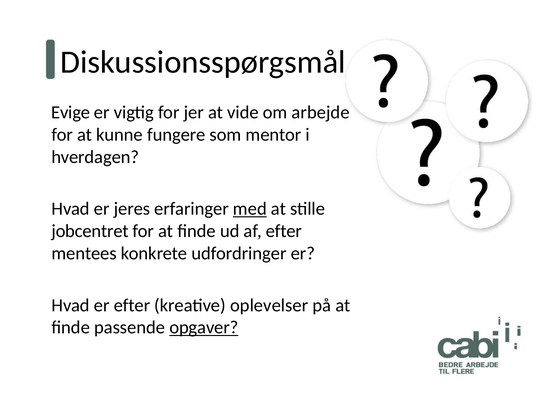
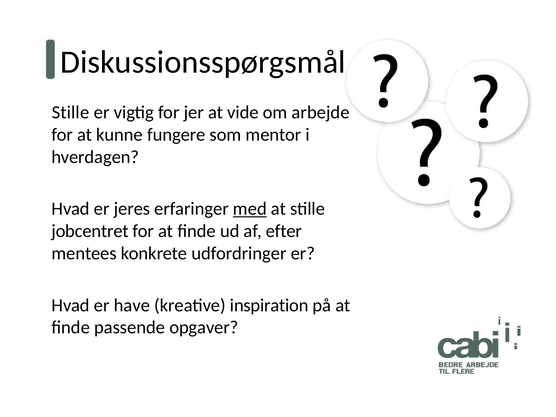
Evige: Evige -> Stille (71, 113)
er efter: efter -> have (132, 305)
oplevelser: oplevelser -> inspiration (269, 305)
opgaver underline: present -> none (204, 327)
